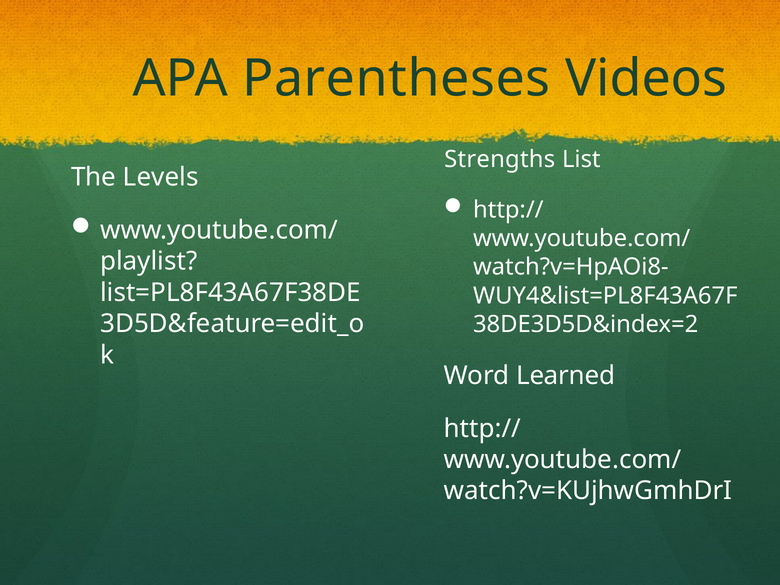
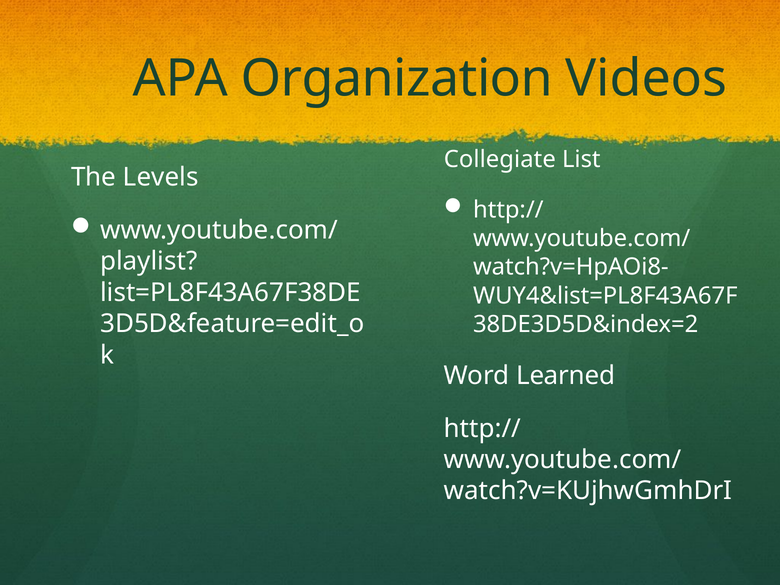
Parentheses: Parentheses -> Organization (397, 78)
Strengths: Strengths -> Collegiate (500, 160)
